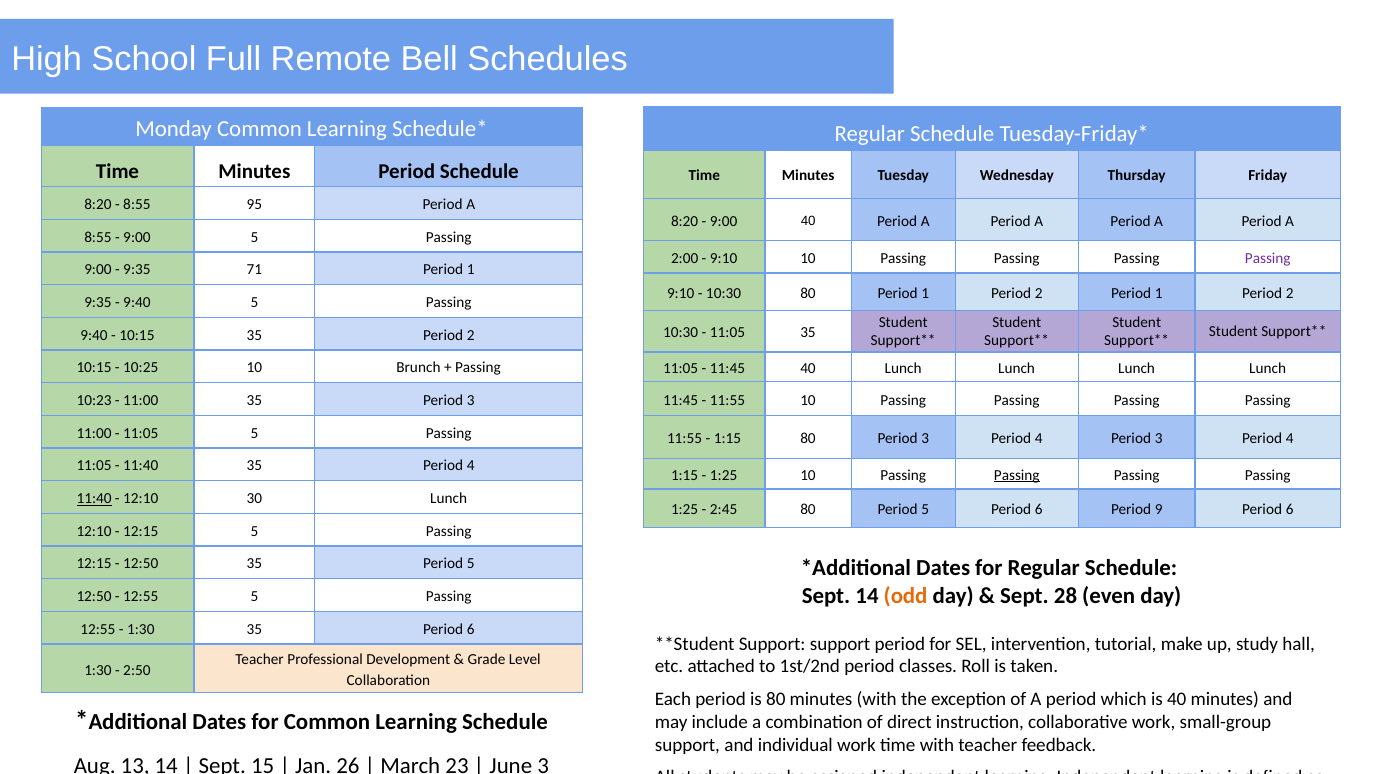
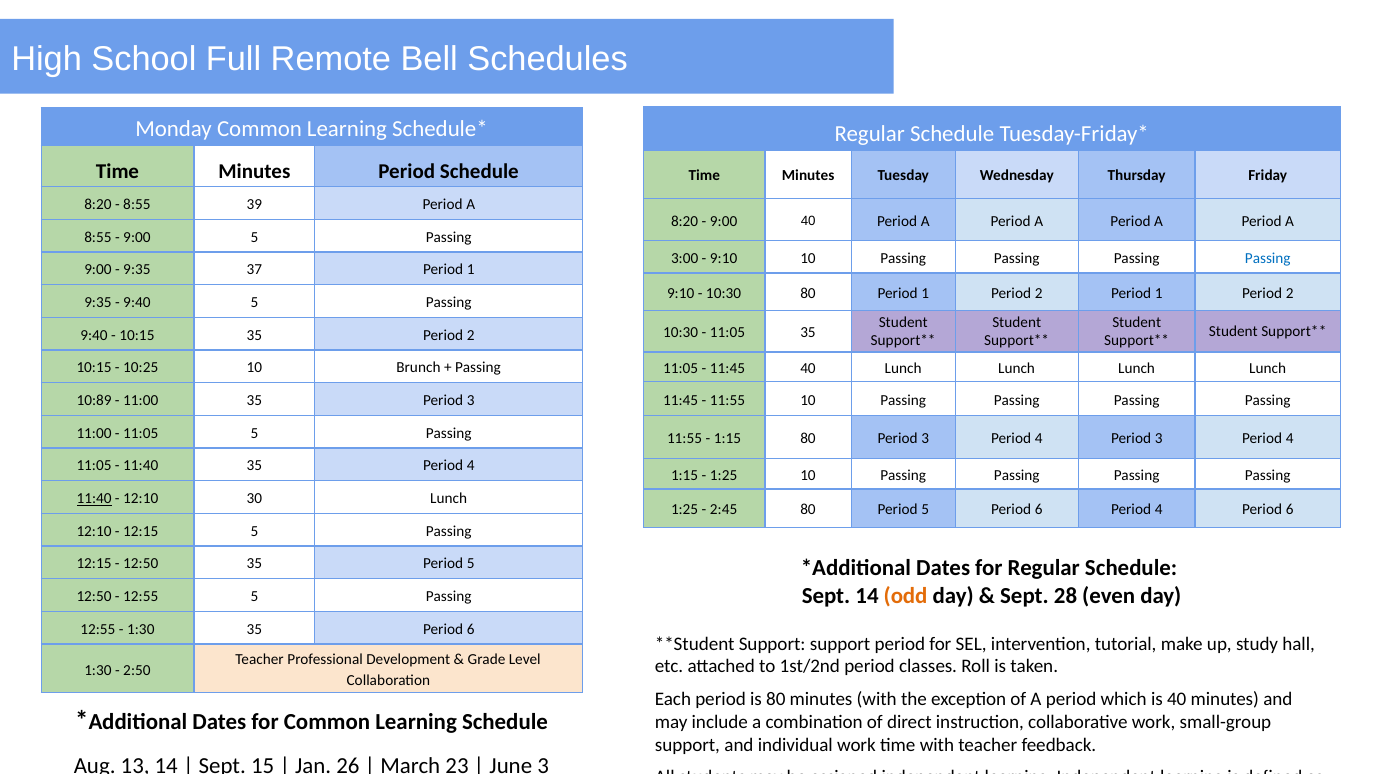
95: 95 -> 39 (254, 204)
2:00: 2:00 -> 3:00 (685, 258)
Passing colour: purple -> blue (1268, 258)
71: 71 -> 37 (254, 270)
10:23: 10:23 -> 10:89 (94, 400)
Passing underline: present -> none (1017, 475)
6 Period 9: 9 -> 4 (1159, 510)
